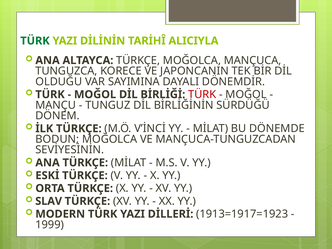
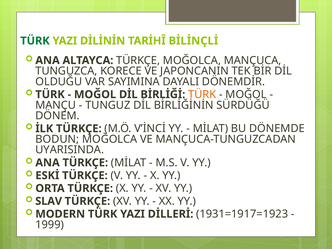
ALICIYLA: ALICIYLA -> BİLİNÇLİ (193, 41)
TÜRK colour: red -> orange (202, 94)
SEVİYESİNİN: SEVİYESİNİN -> UYARISINDA (70, 150)
1913=1917=1923: 1913=1917=1923 -> 1931=1917=1923 (242, 214)
